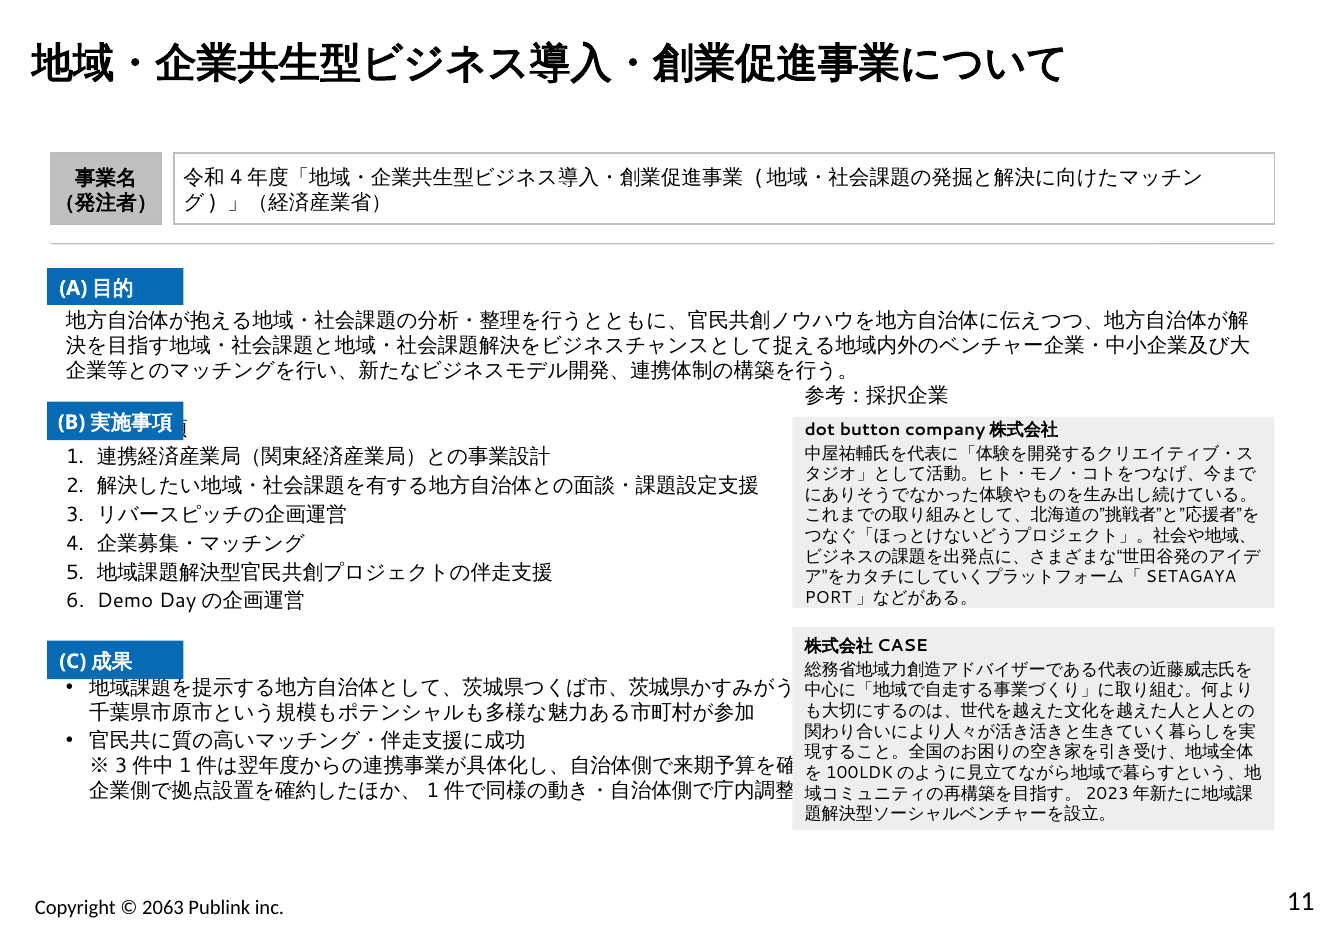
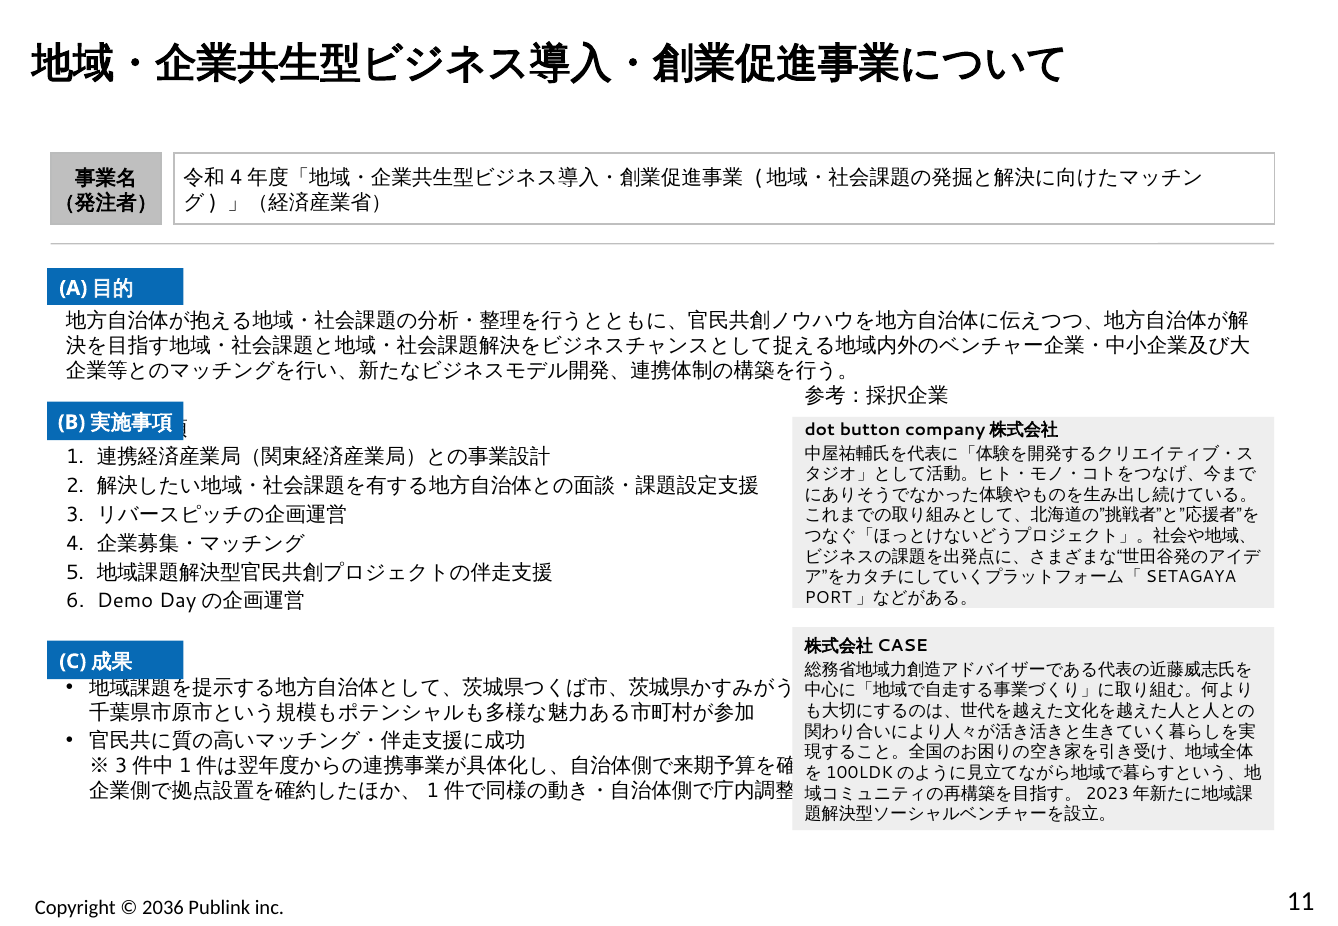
2063: 2063 -> 2036 (163, 908)
